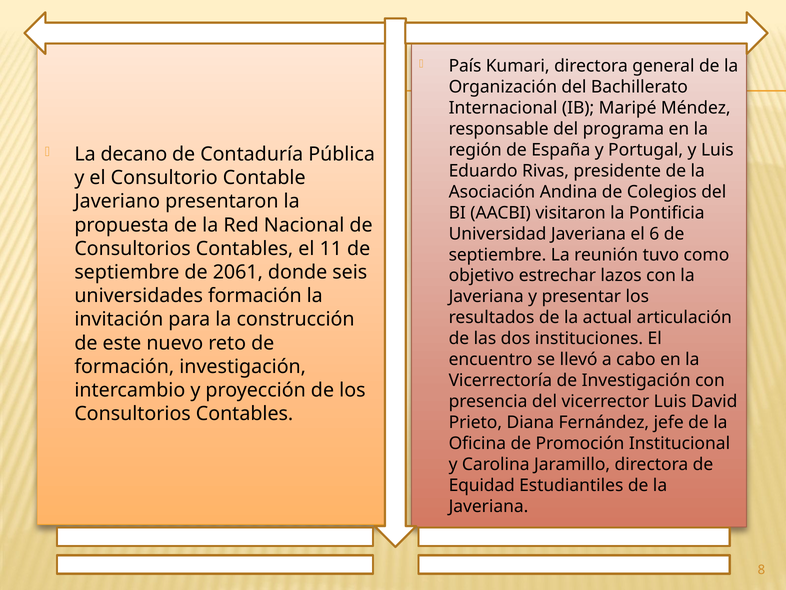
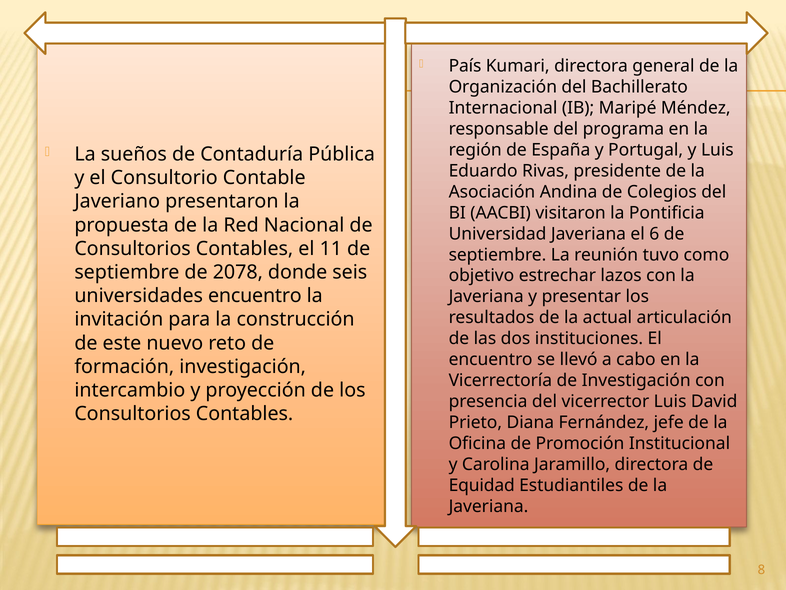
decano: decano -> sueños (134, 154)
2061: 2061 -> 2078 (238, 272)
universidades formación: formación -> encuentro (255, 296)
